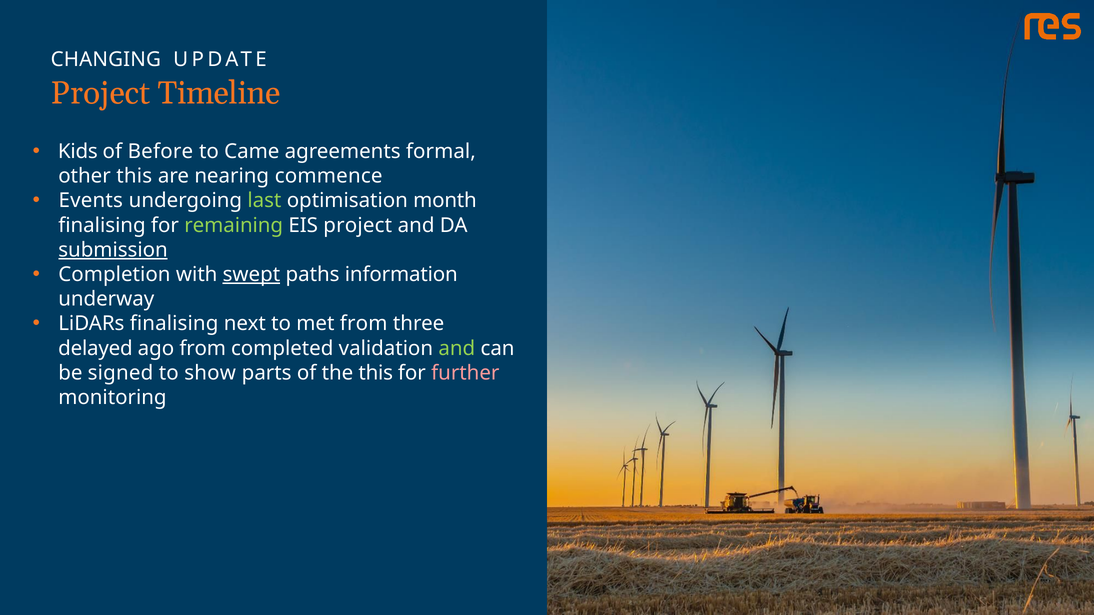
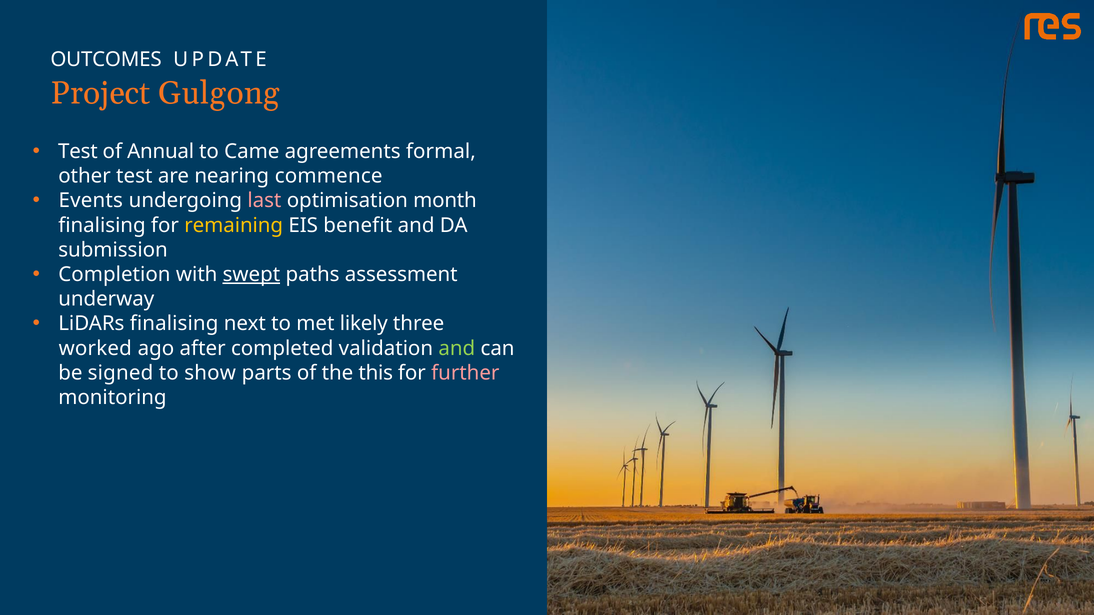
CHANGING: CHANGING -> OUTCOMES (106, 59)
Timeline: Timeline -> Gulgong (219, 93)
Kids: Kids -> Test (78, 152)
Before: Before -> Annual (161, 152)
other this: this -> test (134, 176)
last colour: light green -> pink (264, 201)
remaining colour: light green -> yellow (234, 225)
EIS project: project -> benefit (358, 225)
submission underline: present -> none (113, 250)
information: information -> assessment (401, 275)
met from: from -> likely (364, 324)
delayed: delayed -> worked (95, 349)
ago from: from -> after (203, 349)
